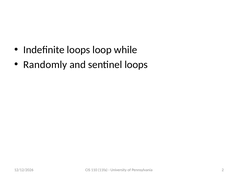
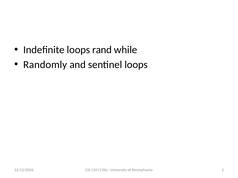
loop: loop -> rand (102, 50)
